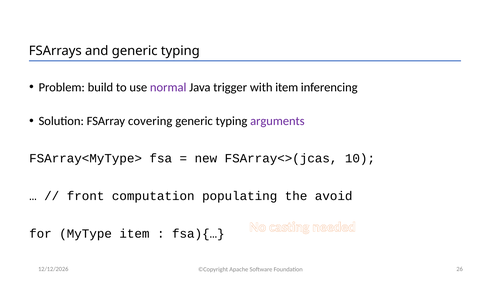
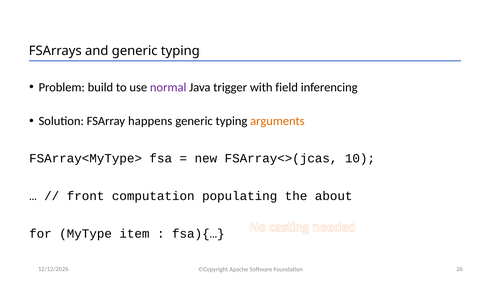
with item: item -> field (287, 87)
covering: covering -> happens (150, 121)
arguments colour: purple -> orange (277, 121)
avoid: avoid -> about (334, 196)
